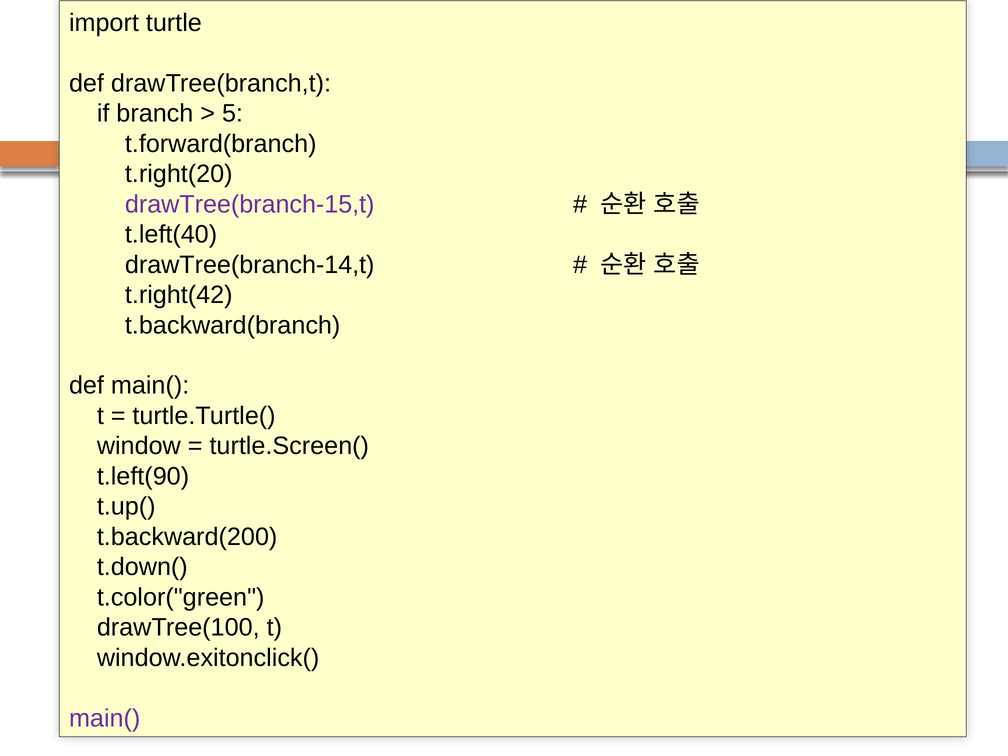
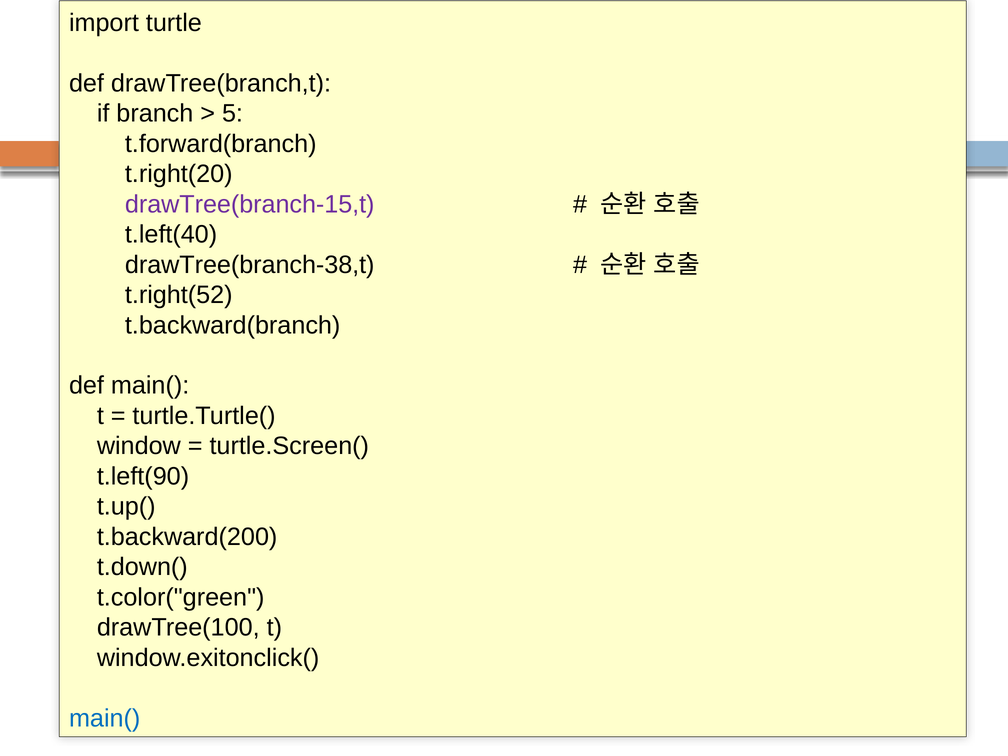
drawTree(branch-14,t: drawTree(branch-14,t -> drawTree(branch-38,t (250, 265)
t.right(42: t.right(42 -> t.right(52 (179, 295)
main( colour: purple -> blue (105, 718)
